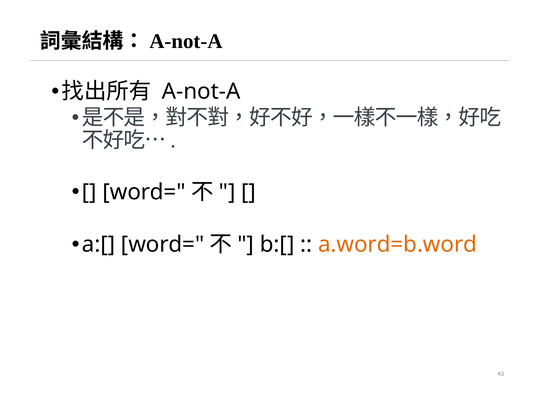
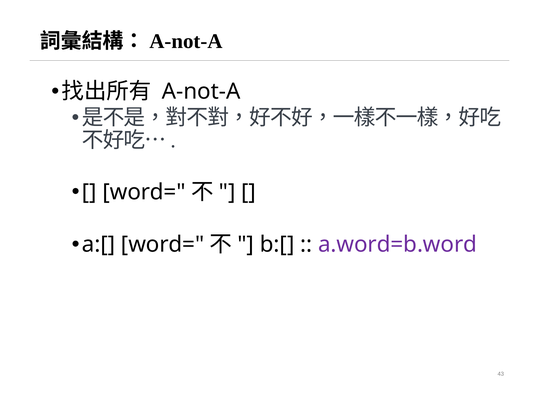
a.word=b.word colour: orange -> purple (398, 245)
